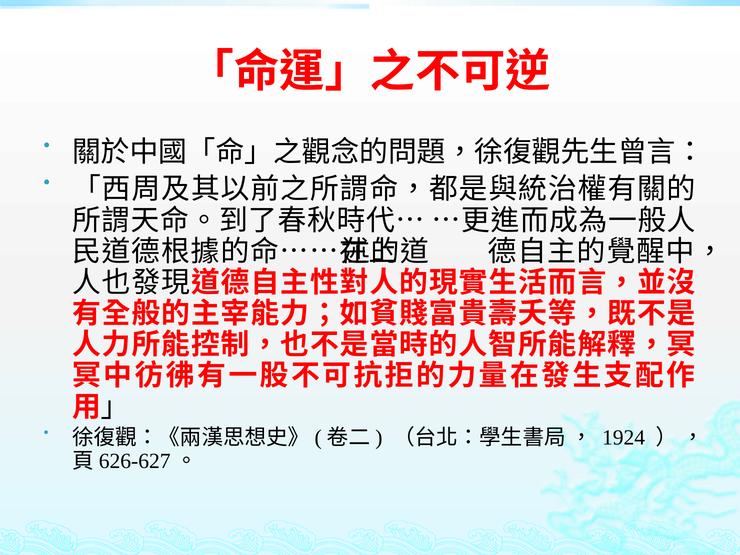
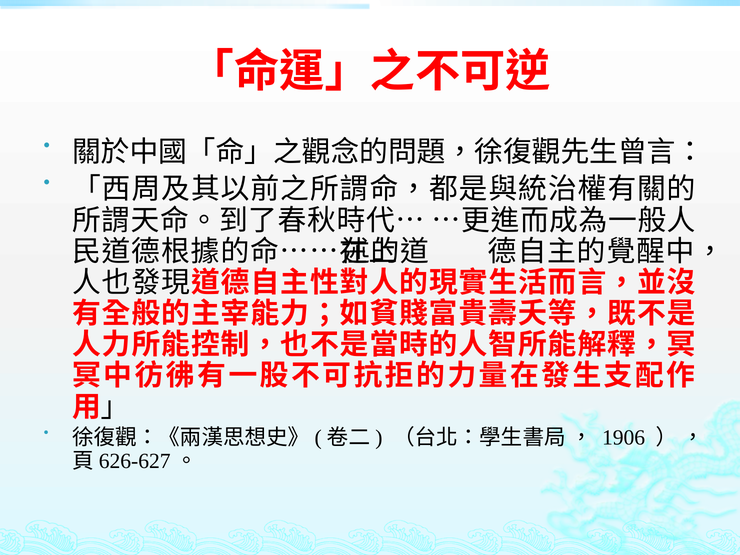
1924: 1924 -> 1906 (624, 438)
